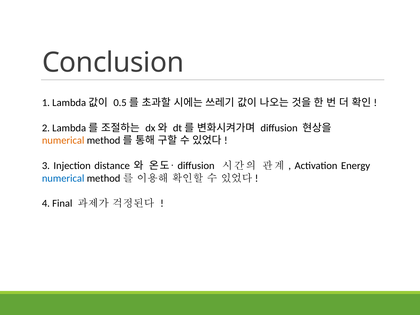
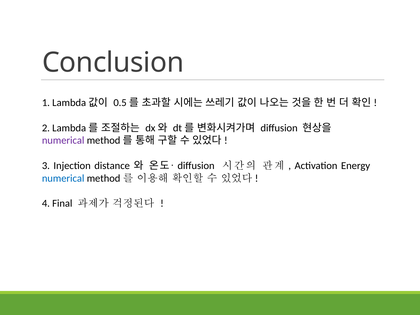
numerical colour: orange -> purple (63, 141)
